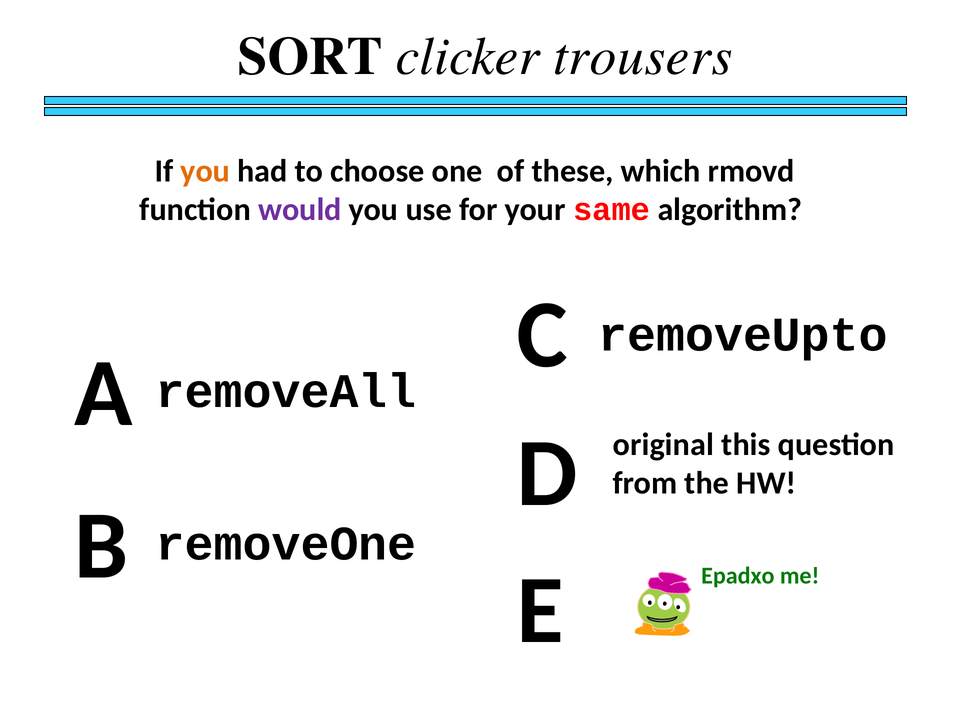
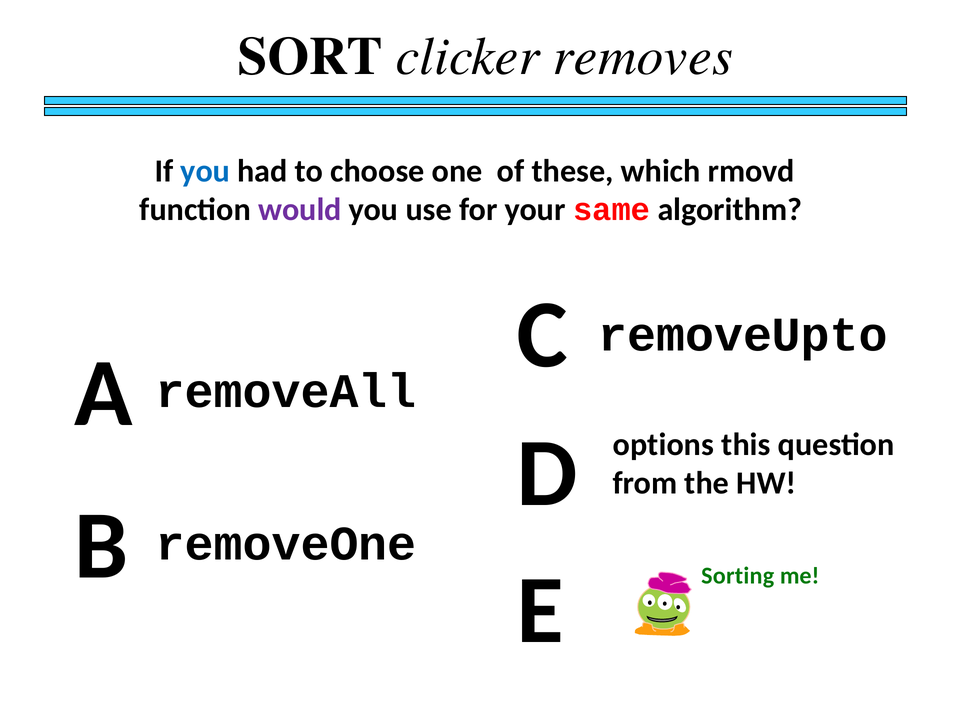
trousers: trousers -> removes (643, 57)
you colour: orange -> blue (205, 171)
original: original -> options (663, 444)
Epadxo: Epadxo -> Sorting (738, 576)
